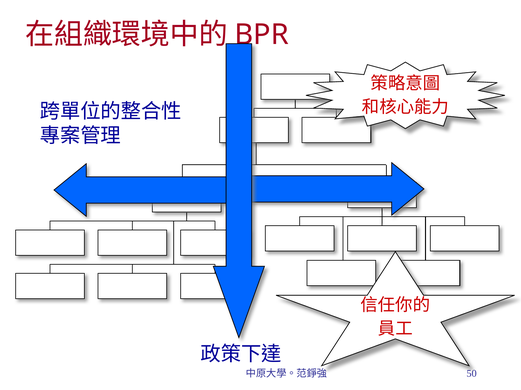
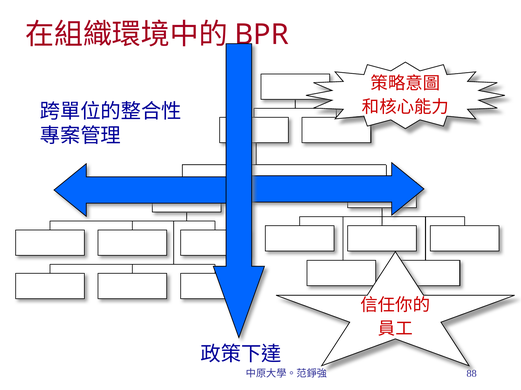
50: 50 -> 88 (472, 374)
